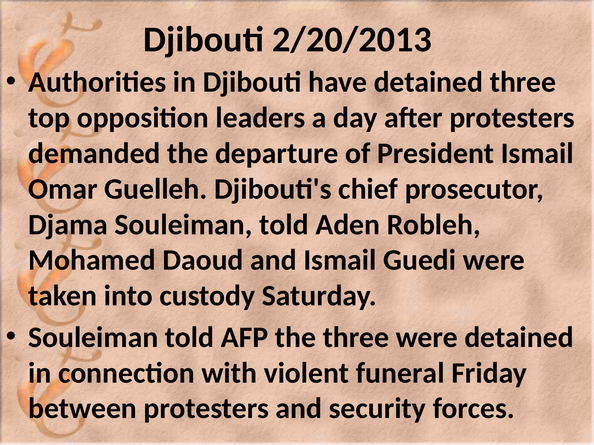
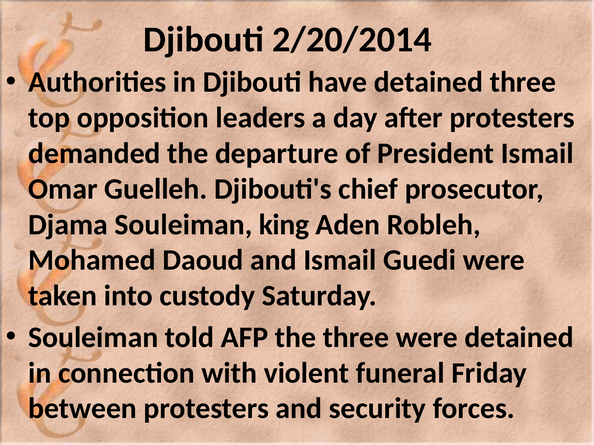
2/20/2013: 2/20/2013 -> 2/20/2014 (352, 40)
Djama Souleiman told: told -> king (284, 225)
